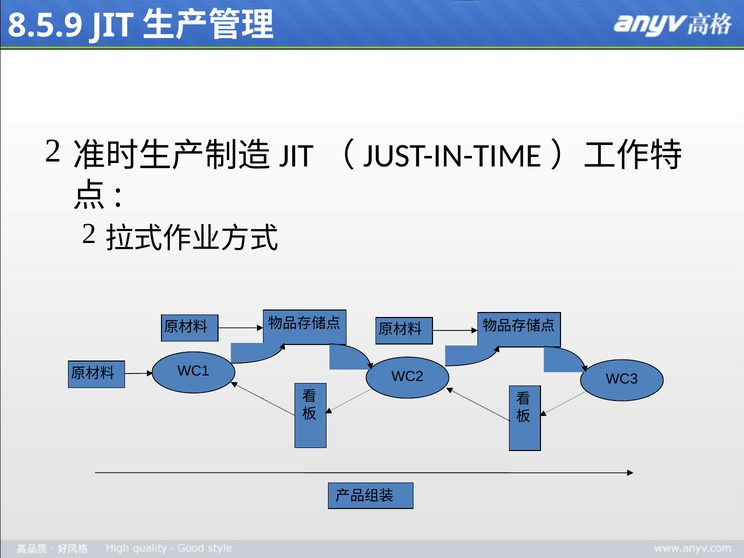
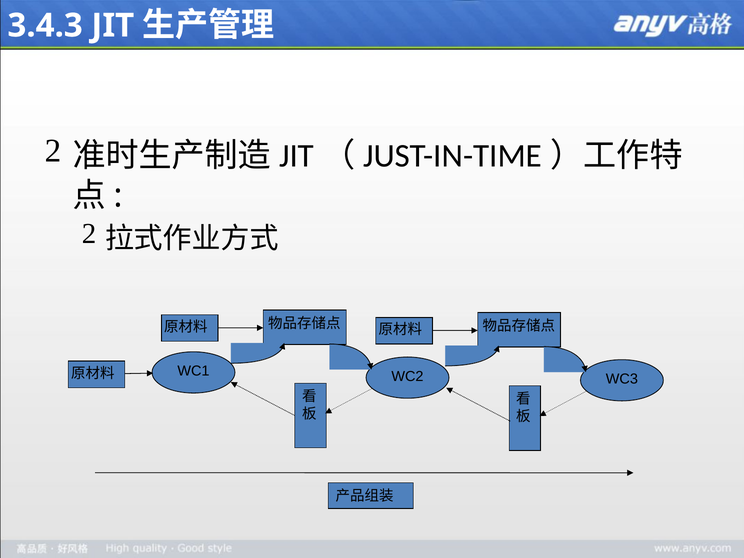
8.5.9: 8.5.9 -> 3.4.3 (45, 26)
